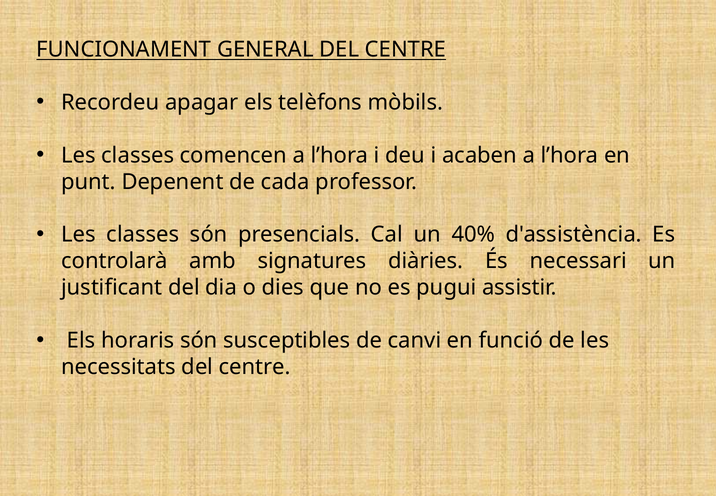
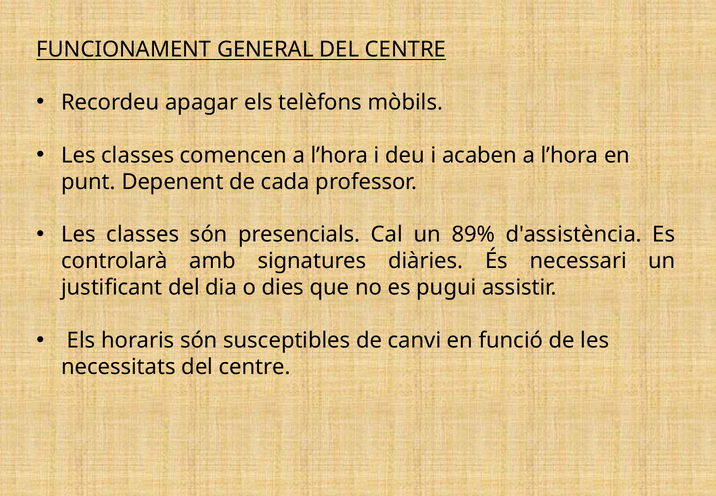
40%: 40% -> 89% (473, 235)
